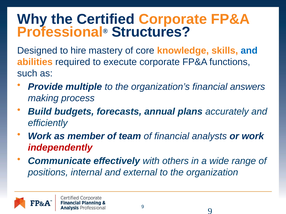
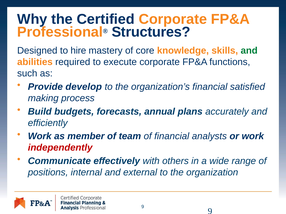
and colour: blue -> green (249, 51)
multiple: multiple -> develop (84, 87)
answers: answers -> satisfied (248, 87)
